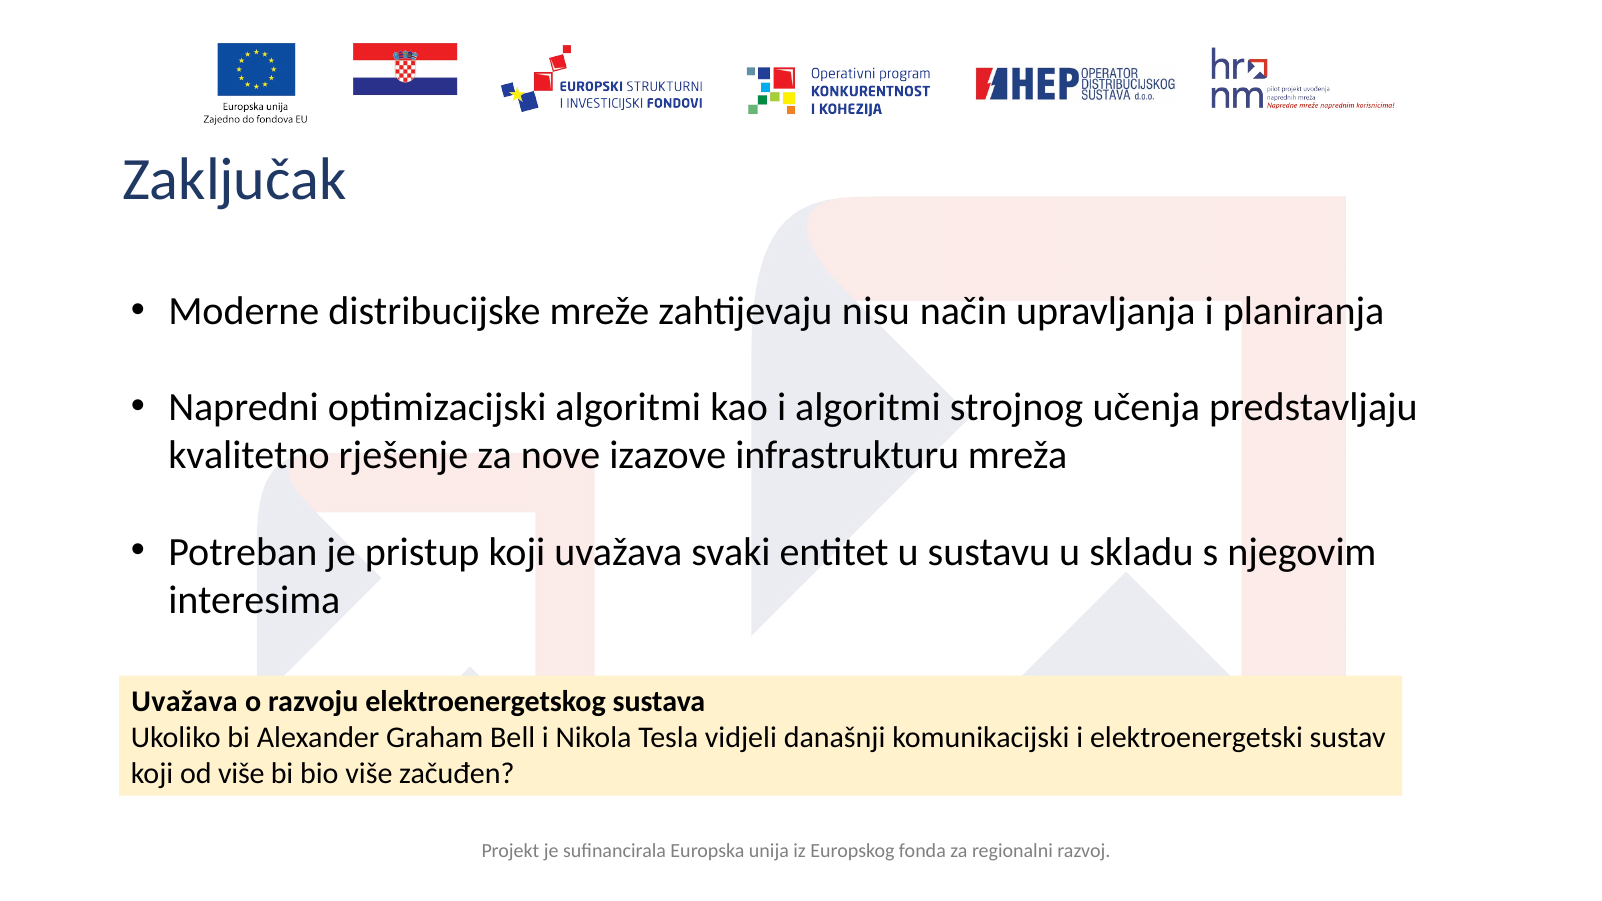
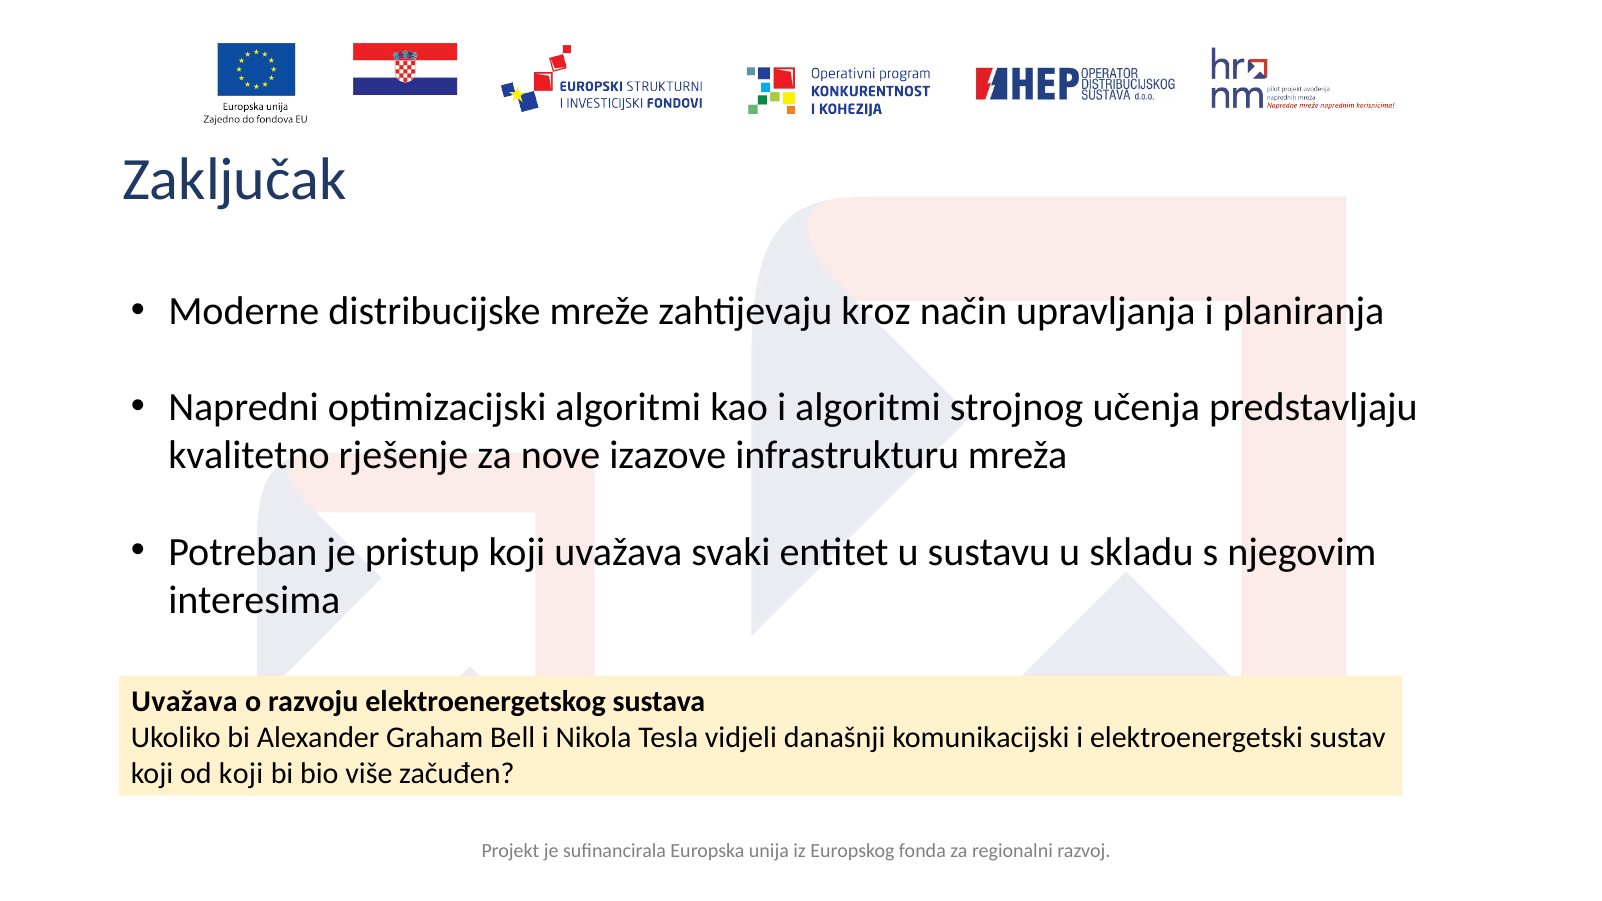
nisu: nisu -> kroz (876, 312)
od više: više -> koji (241, 774)
